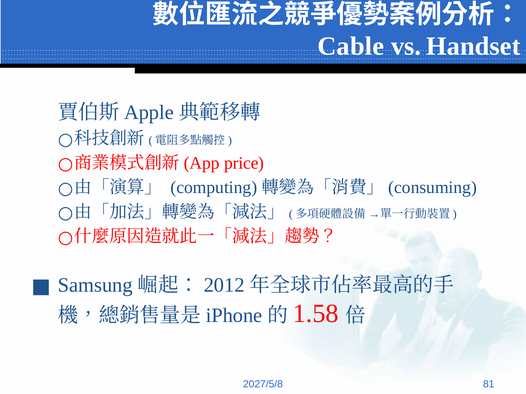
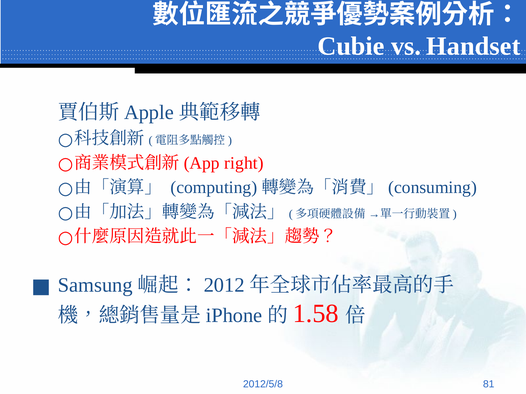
Cable: Cable -> Cubie (351, 46)
price: price -> right (244, 163)
2027/5/8: 2027/5/8 -> 2012/5/8 (263, 385)
